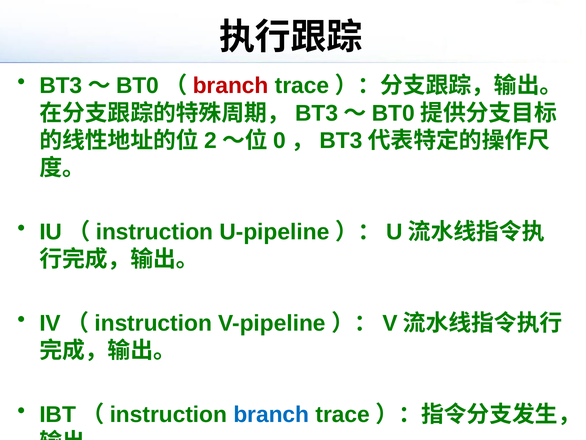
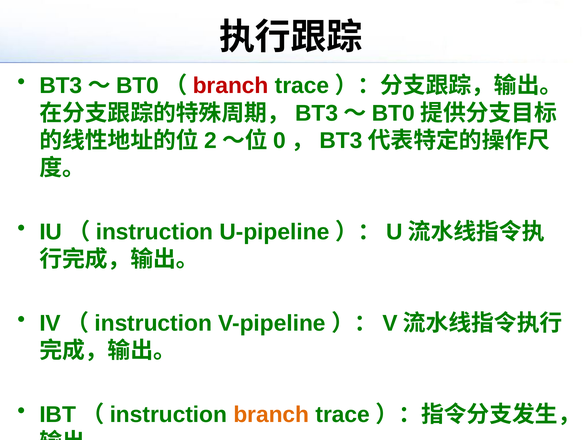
branch colour: blue -> orange (271, 414)
